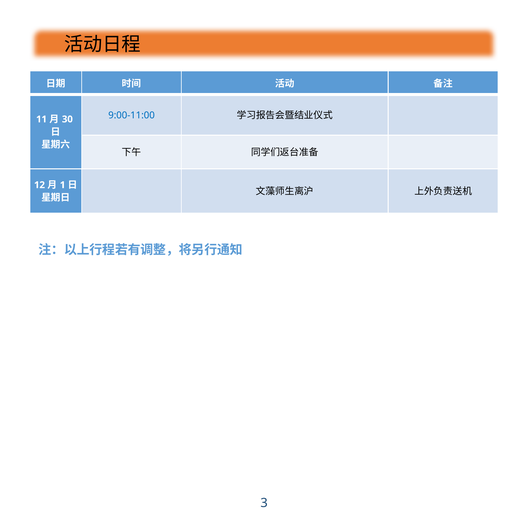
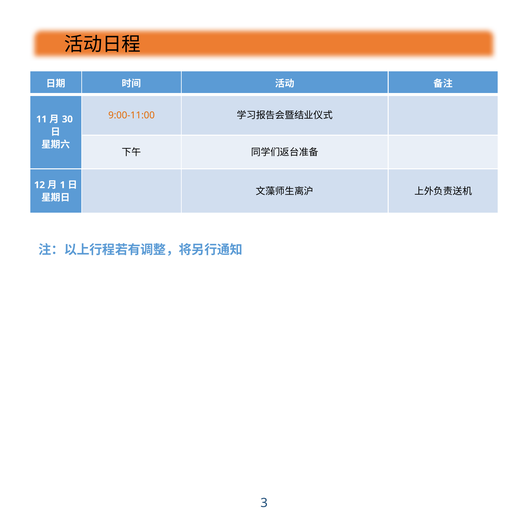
9:00-11:00 colour: blue -> orange (132, 115)
